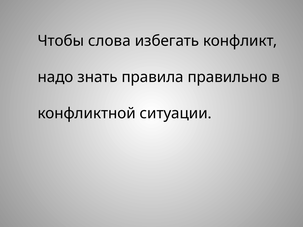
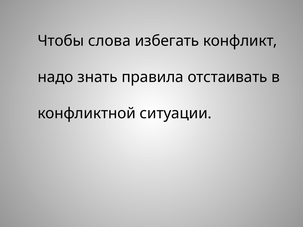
правильно: правильно -> отстаивать (228, 77)
